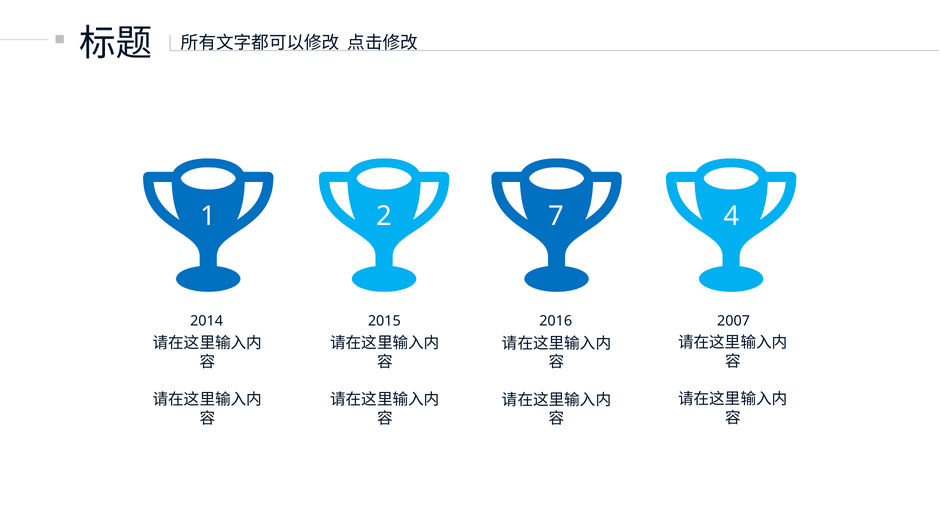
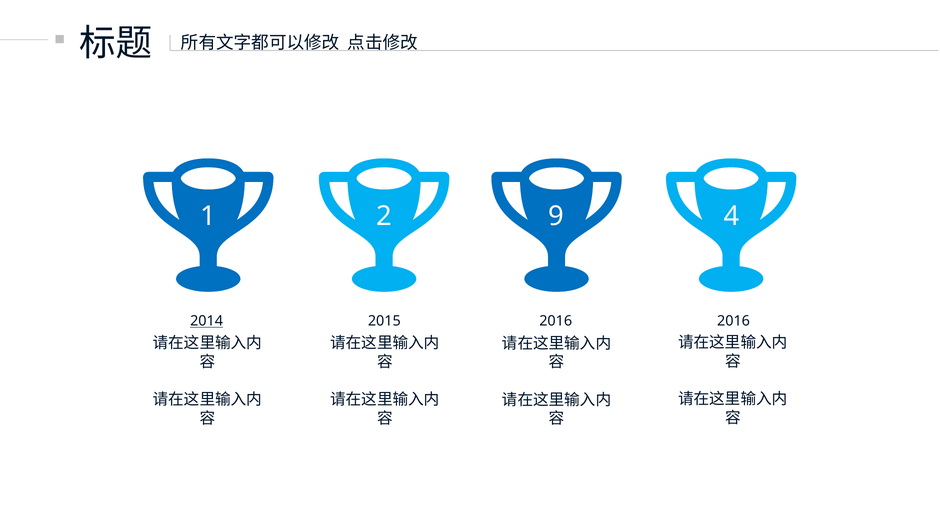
7: 7 -> 9 (556, 216)
2014 underline: none -> present (207, 321)
2016 2007: 2007 -> 2016 (734, 321)
